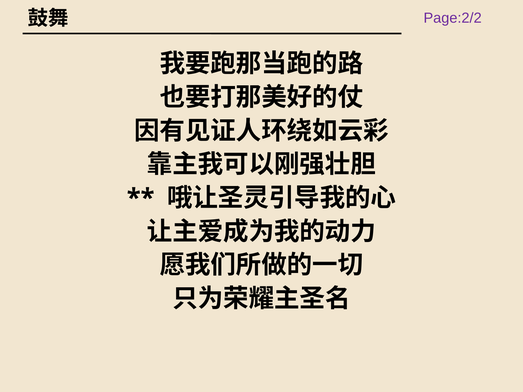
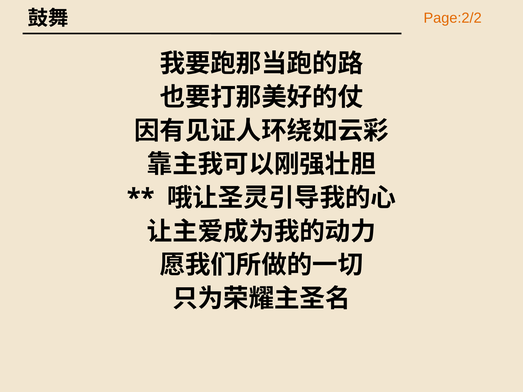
Page:2/2 colour: purple -> orange (453, 18)
